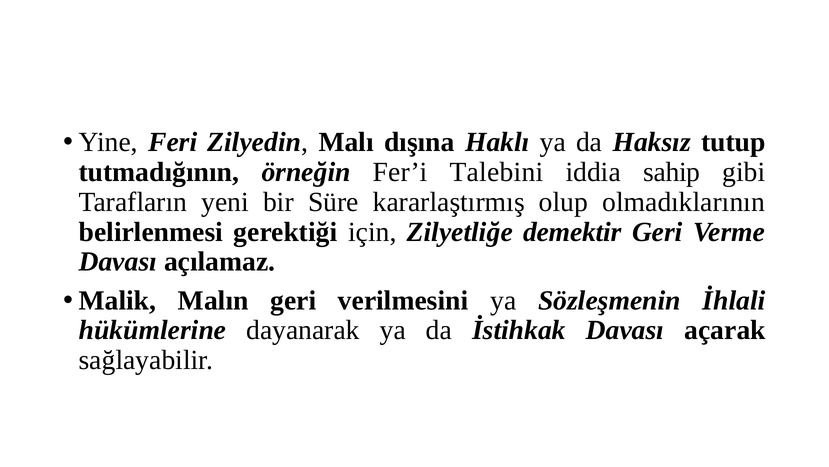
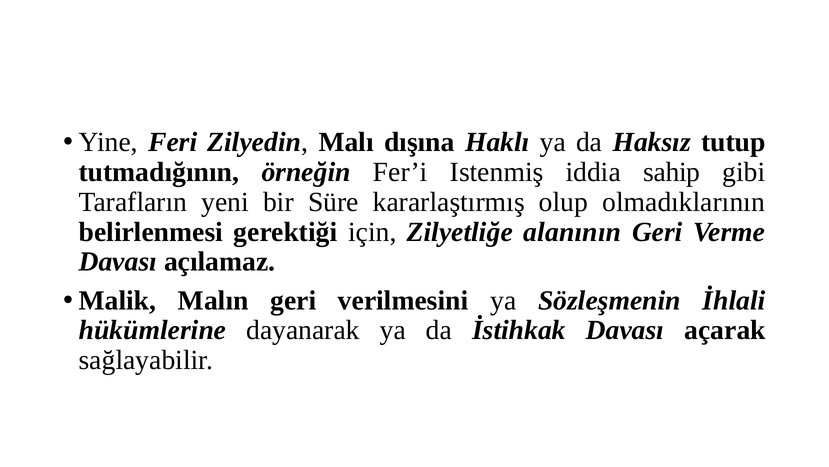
Talebini: Talebini -> Istenmiş (497, 172)
demektir: demektir -> alanının (572, 232)
